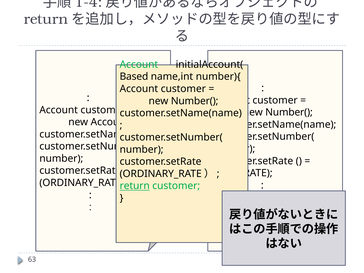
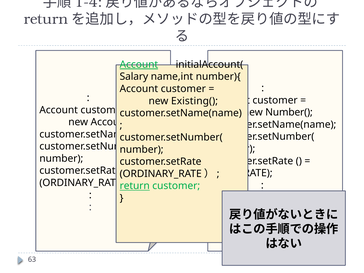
Account underline: none -> present (139, 65)
Based: Based -> Salary (134, 77)
Number(: Number( -> Existing( (195, 101)
